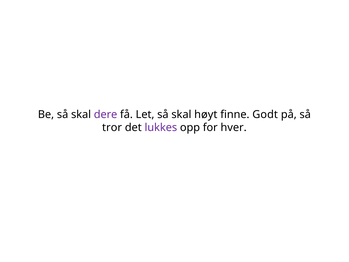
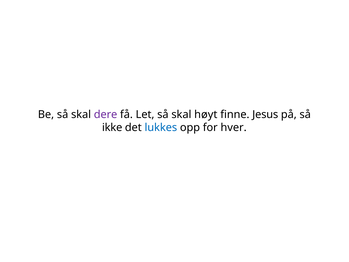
Godt: Godt -> Jesus (265, 114)
tror: tror -> ikke (112, 127)
lukkes colour: purple -> blue (161, 127)
